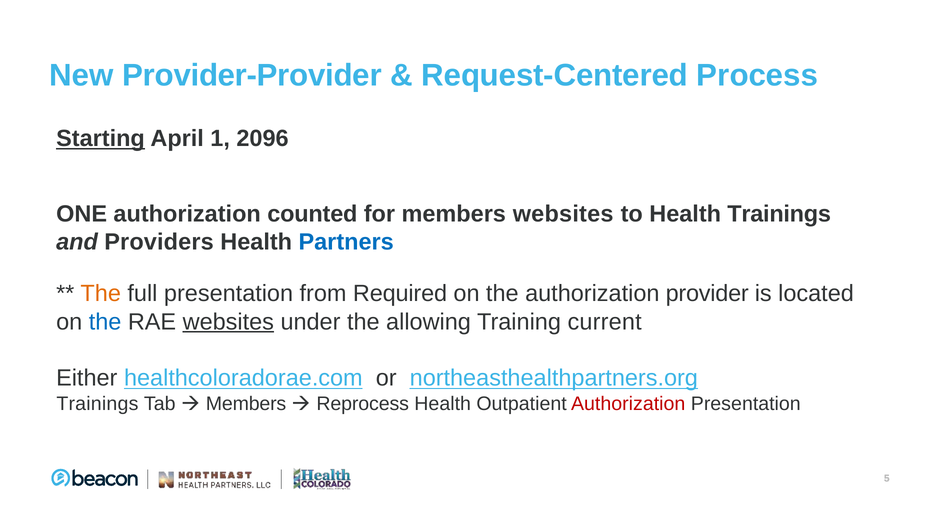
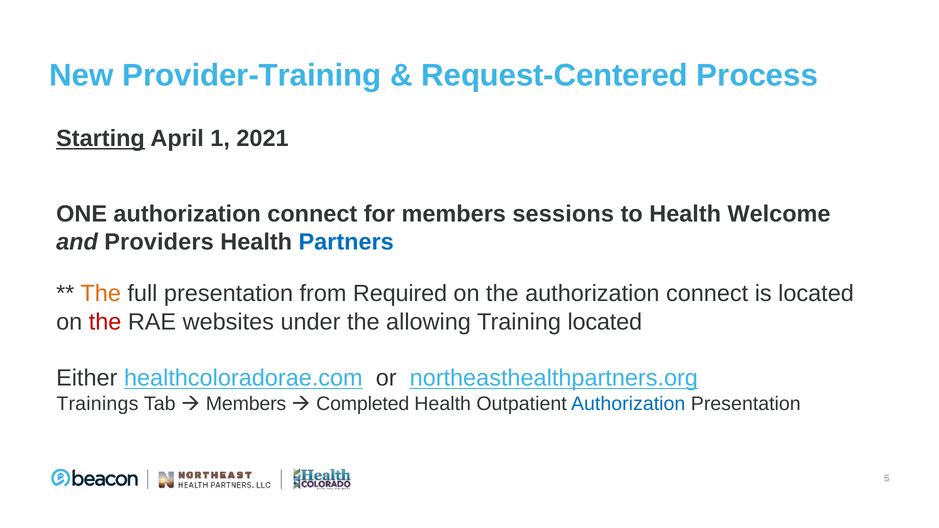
Provider-Provider: Provider-Provider -> Provider-Training (252, 76)
2096: 2096 -> 2021 (263, 139)
ONE authorization counted: counted -> connect (312, 214)
members websites: websites -> sessions (563, 214)
Health Trainings: Trainings -> Welcome (779, 214)
the authorization provider: provider -> connect (707, 294)
the colour: blue -> red (105, 322)
websites underline: present -> none (228, 322)
Training current: current -> located (605, 322)
Reprocess: Reprocess -> Completed (363, 404)
Authorization colour: red -> blue (628, 404)
